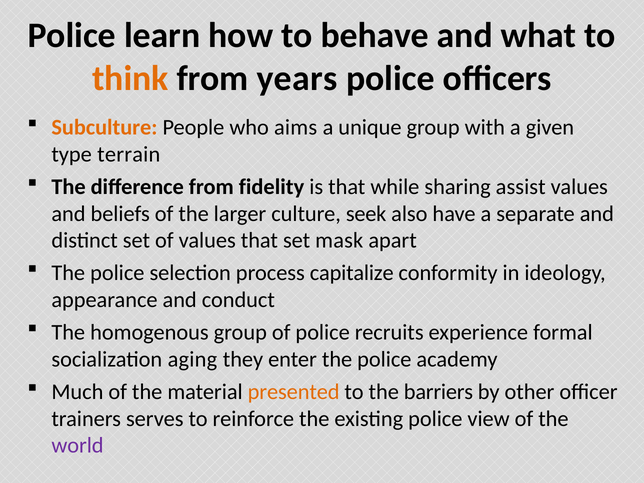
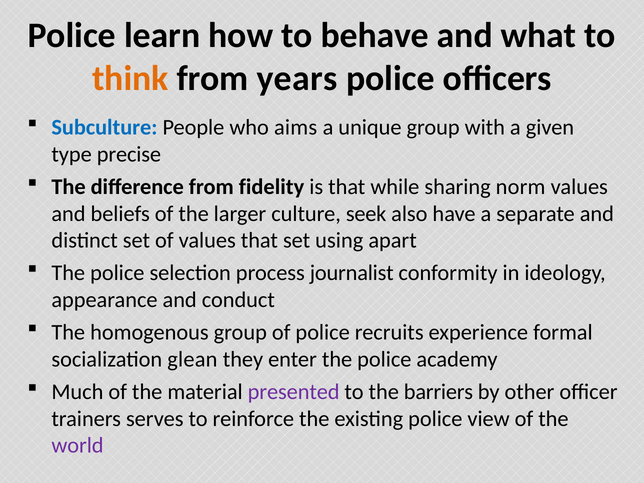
Subculture colour: orange -> blue (104, 127)
terrain: terrain -> precise (129, 154)
assist: assist -> norm (521, 187)
mask: mask -> using (339, 240)
capitalize: capitalize -> journalist (352, 273)
aging: aging -> glean (192, 359)
presented colour: orange -> purple (294, 392)
